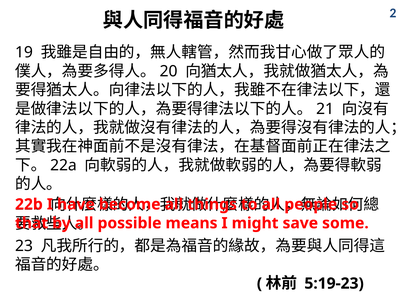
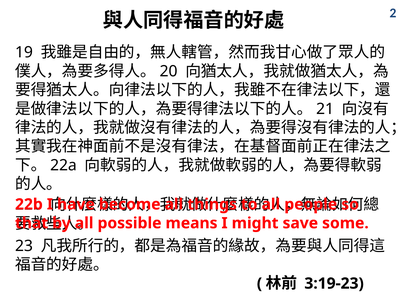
5:19-23: 5:19-23 -> 3:19-23 (334, 284)
